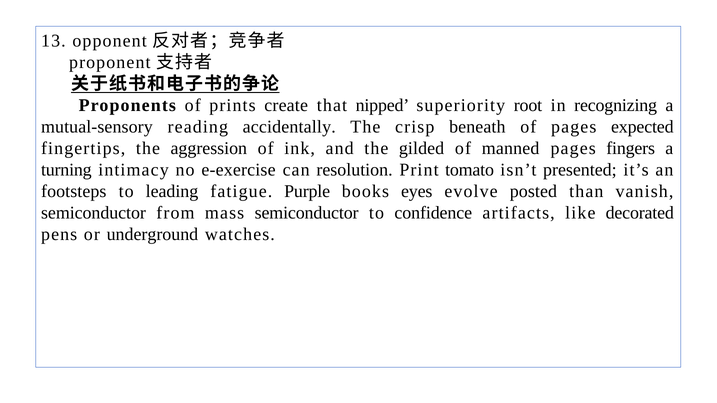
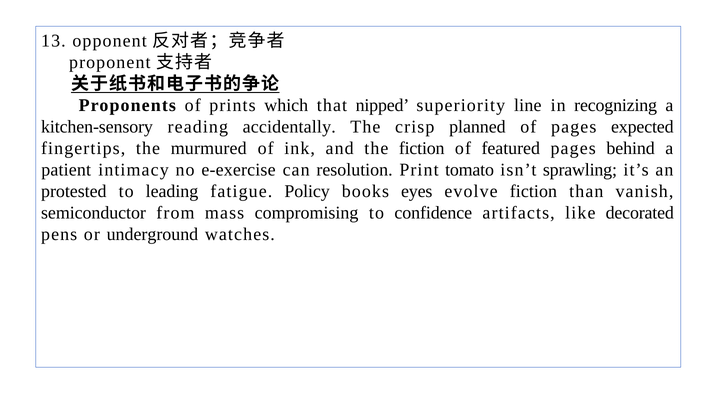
create: create -> which (286, 106)
root: root -> line (528, 106)
mutual-sensory: mutual-sensory -> kitchen-sensory (97, 127)
beneath: beneath -> planned (477, 127)
aggression: aggression -> murmured (209, 149)
the gilded: gilded -> fiction (422, 149)
manned: manned -> featured (511, 149)
fingers: fingers -> behind (631, 149)
turning: turning -> patient (66, 170)
presented: presented -> sprawling (580, 170)
footsteps: footsteps -> protested (74, 192)
Purple: Purple -> Policy (307, 192)
evolve posted: posted -> fiction (533, 192)
mass semiconductor: semiconductor -> compromising (307, 213)
